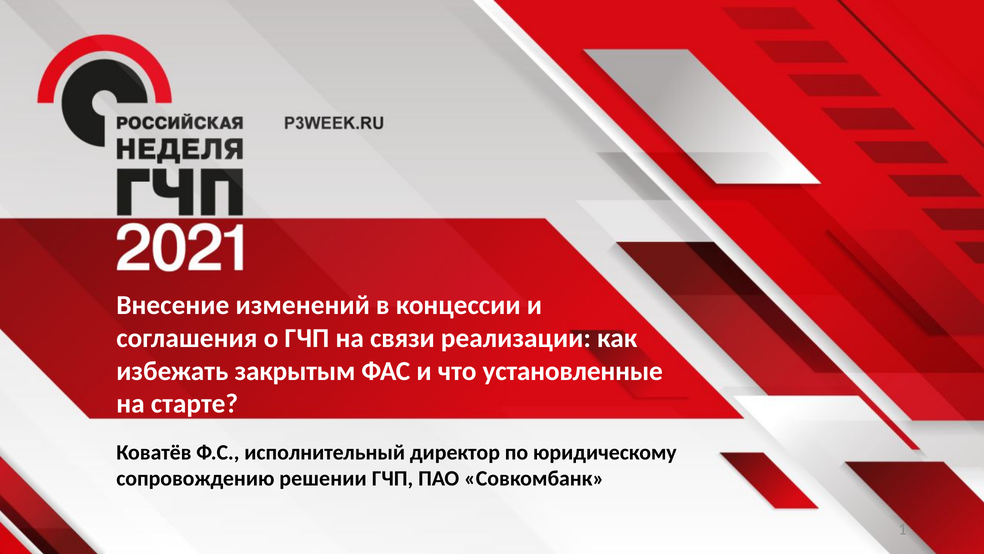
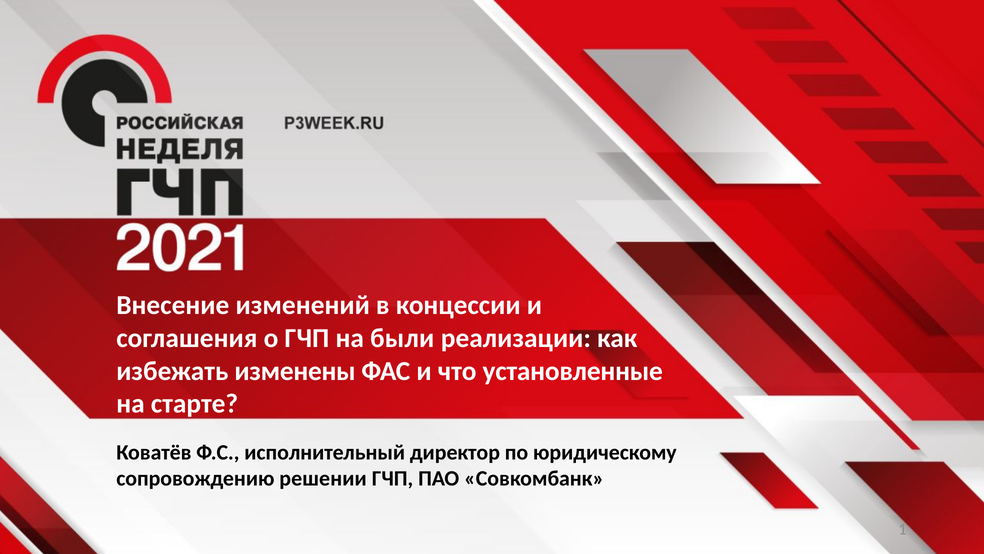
связи: связи -> были (402, 338)
закрытым: закрытым -> изменены (295, 371)
